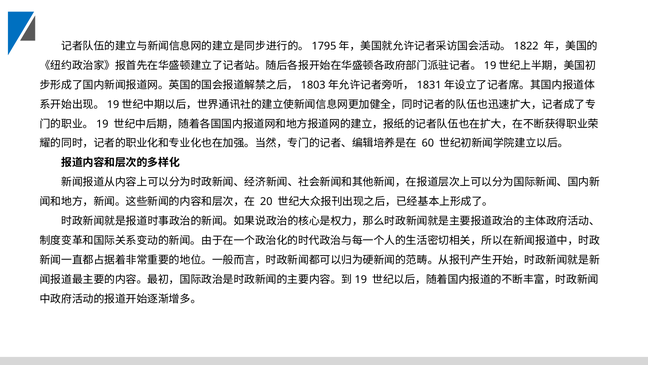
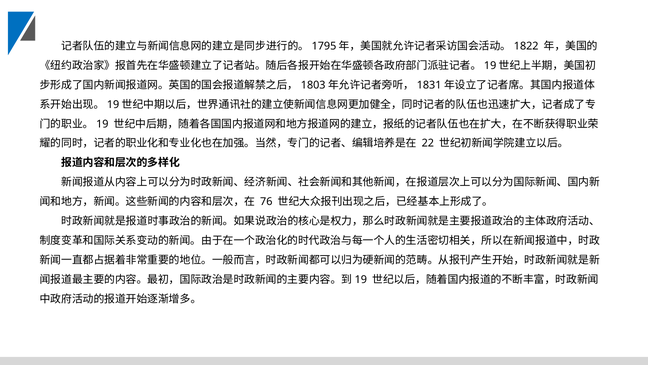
60: 60 -> 22 (428, 143)
20: 20 -> 76 (266, 201)
